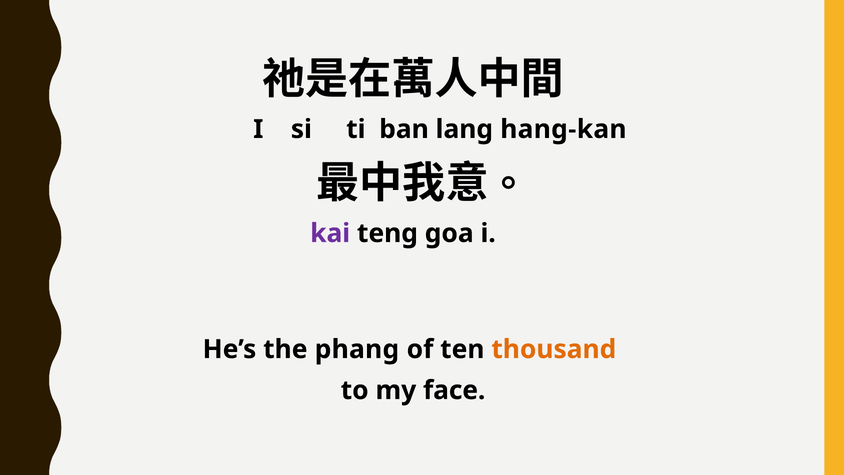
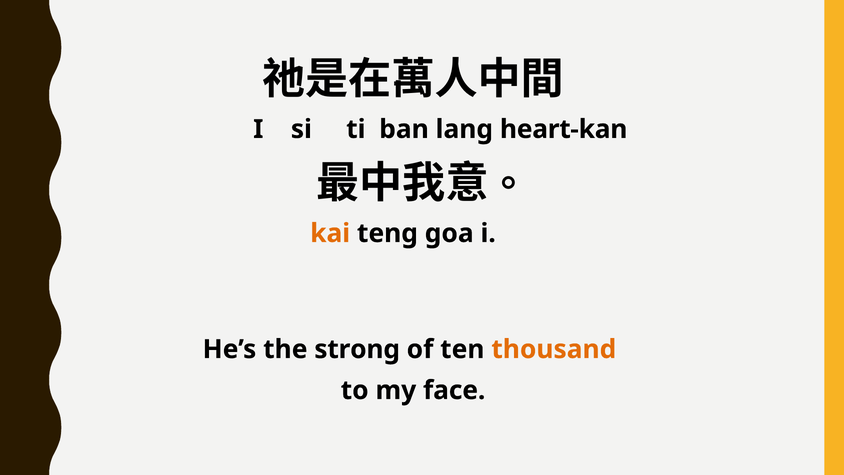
hang-kan: hang-kan -> heart-kan (564, 129)
kai colour: purple -> orange (330, 233)
phang: phang -> strong (357, 349)
